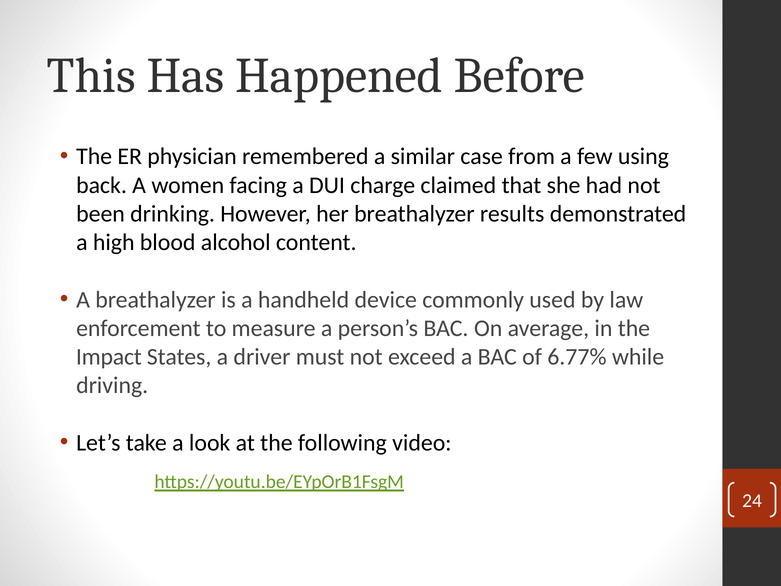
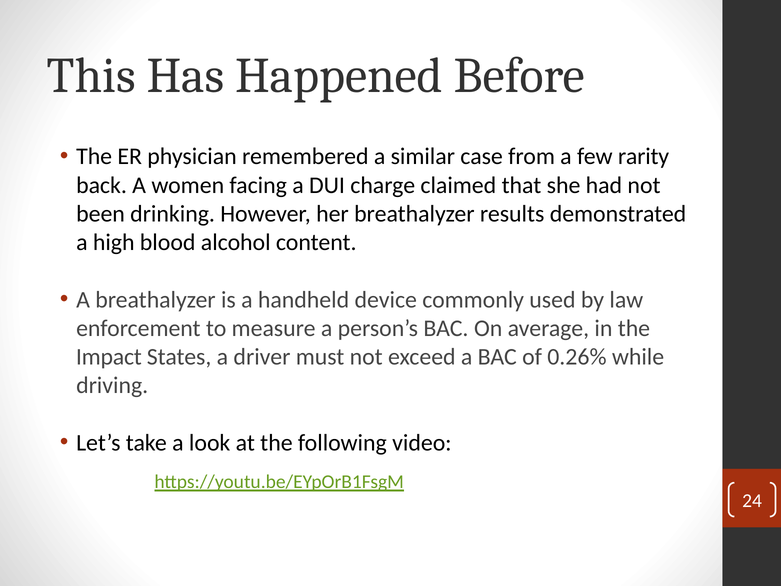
using: using -> rarity (643, 157)
6.77%: 6.77% -> 0.26% (577, 357)
